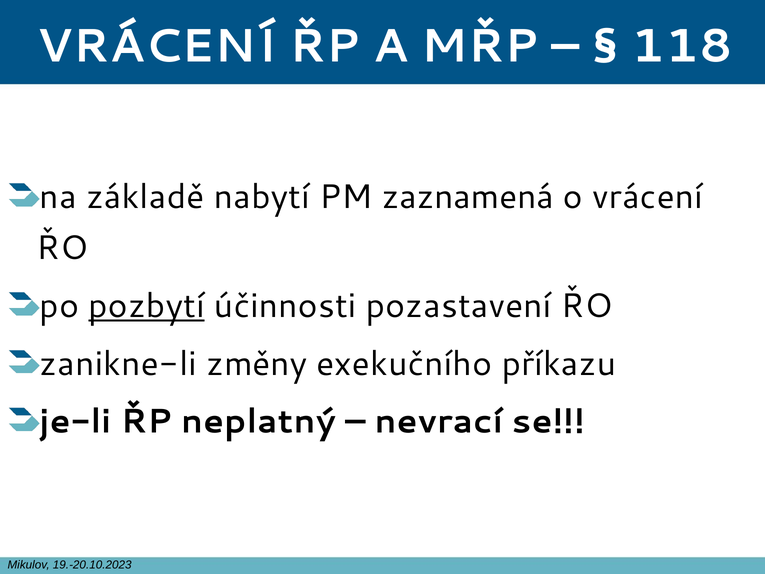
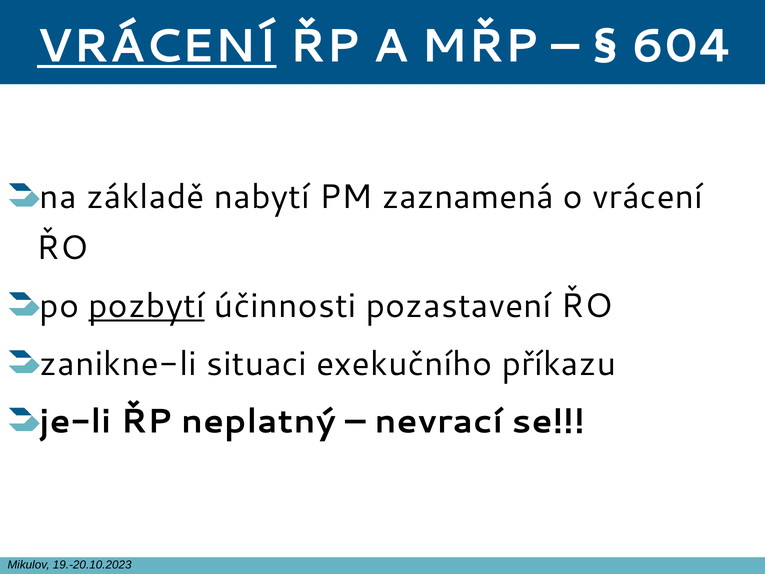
VRÁCENÍ underline: none -> present (157, 46)
118: 118 -> 604 (682, 46)
změny: změny -> situaci (257, 364)
